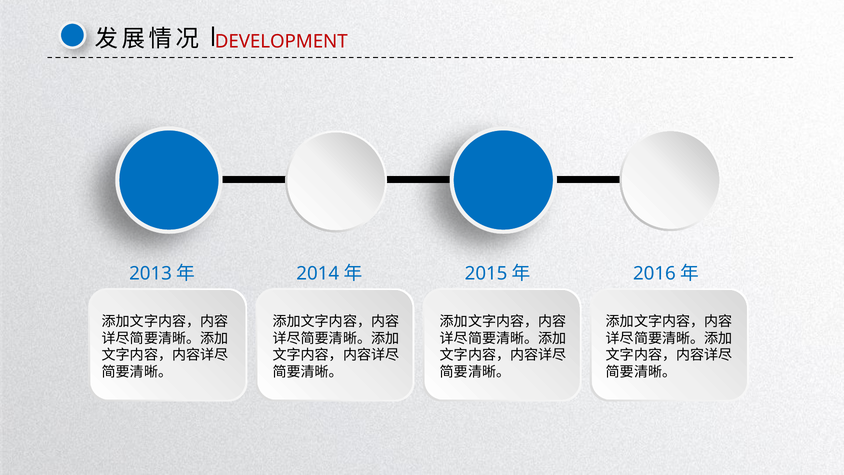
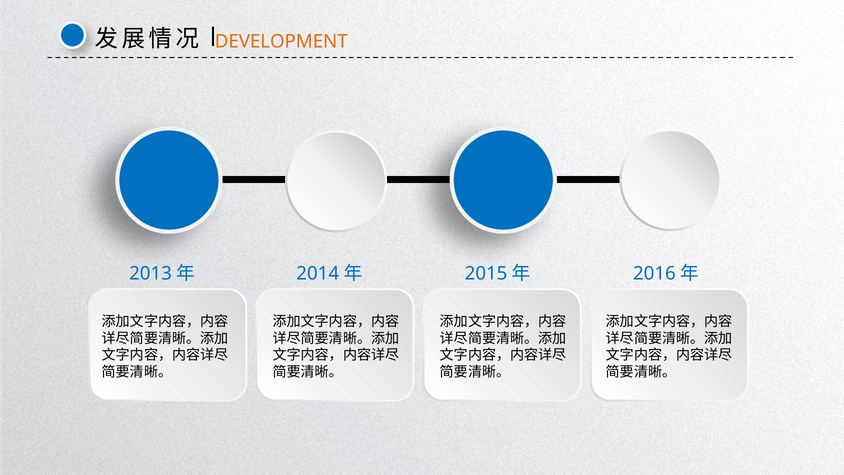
DEVELOPMENT colour: red -> orange (281, 41)
